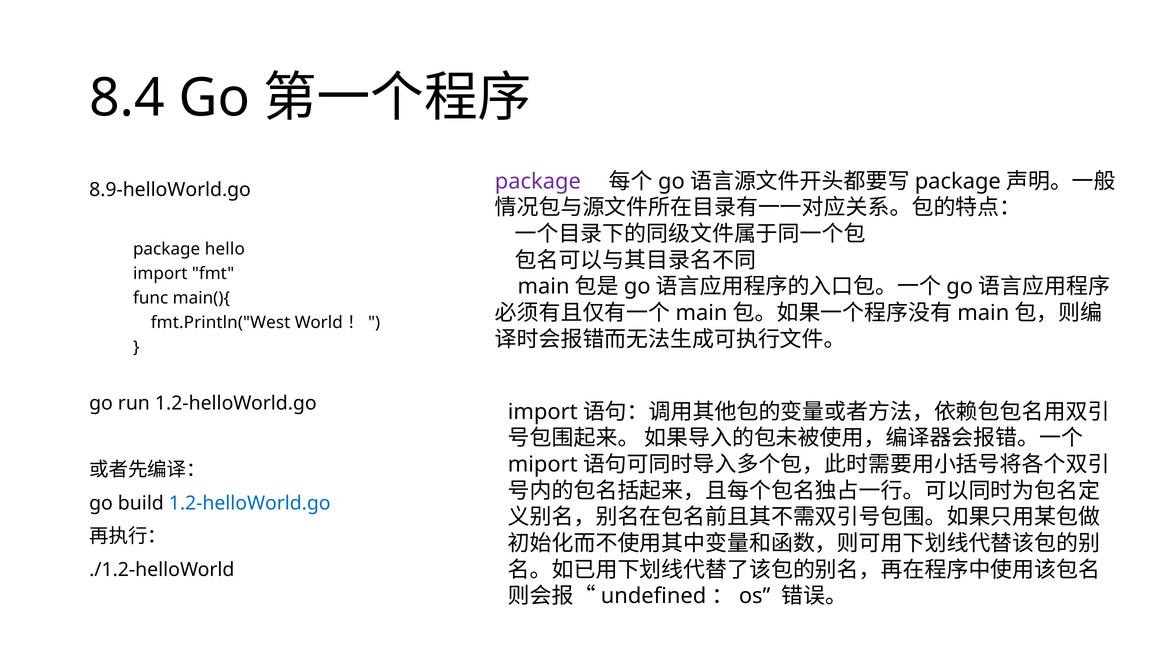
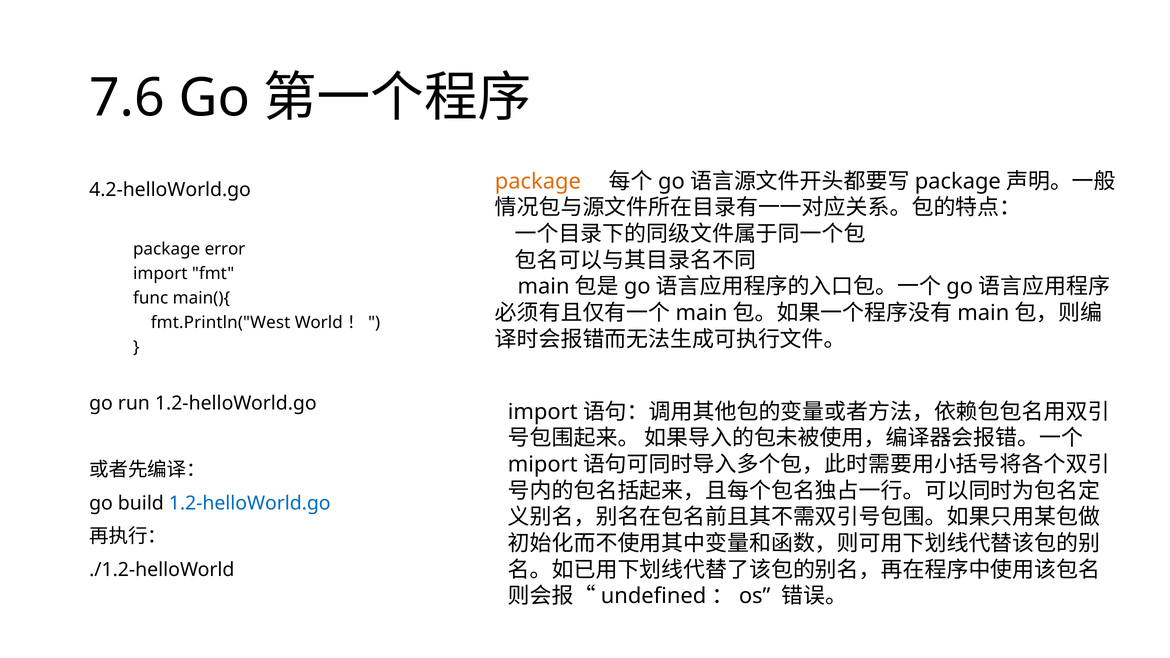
8.4: 8.4 -> 7.6 (127, 98)
package colour: purple -> orange (538, 181)
8.9-helloWorld.go: 8.9-helloWorld.go -> 4.2-helloWorld.go (170, 190)
hello: hello -> error (225, 249)
